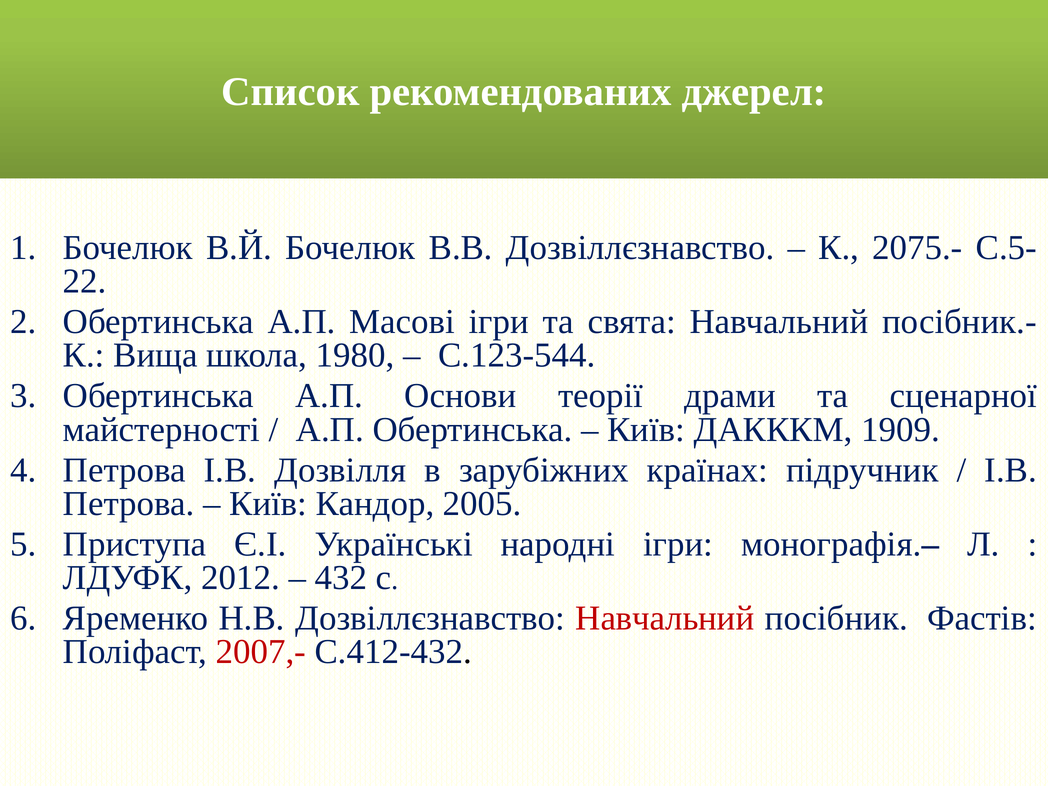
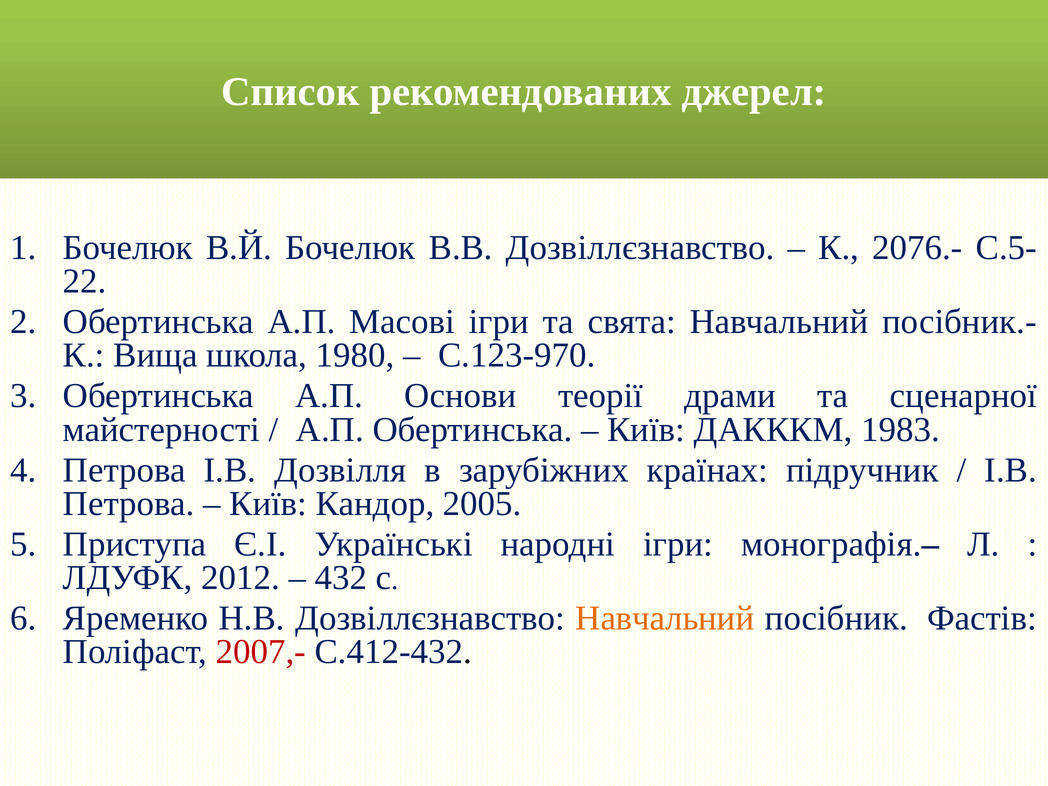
2075.-: 2075.- -> 2076.- (917, 248)
С.123-544: С.123-544 -> С.123-970 (517, 355)
1909: 1909 -> 1983 (901, 429)
Навчальний colour: red -> orange (665, 618)
